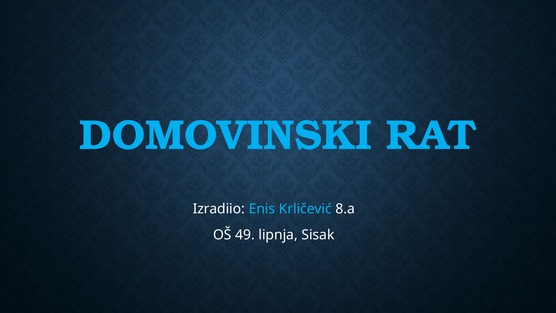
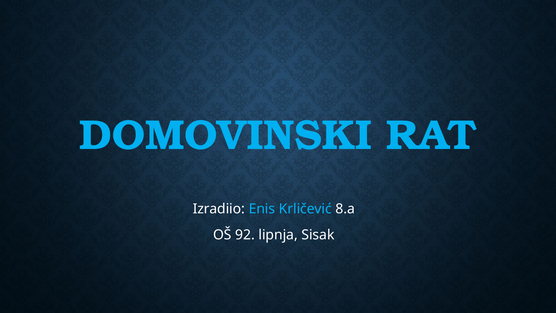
49: 49 -> 92 (245, 235)
